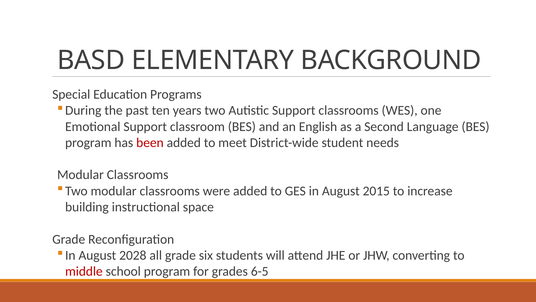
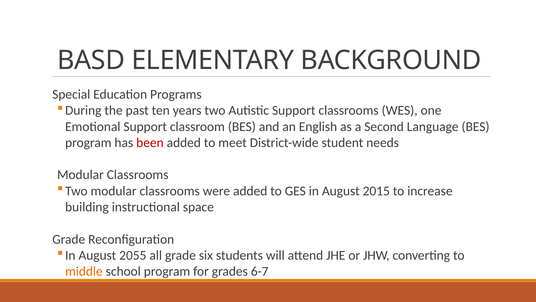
2028: 2028 -> 2055 (133, 255)
middle colour: red -> orange (84, 271)
6-5: 6-5 -> 6-7 (260, 271)
